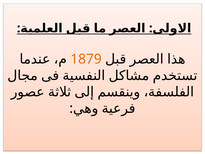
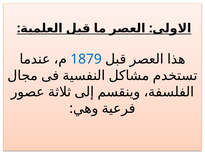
1879 colour: orange -> blue (86, 59)
